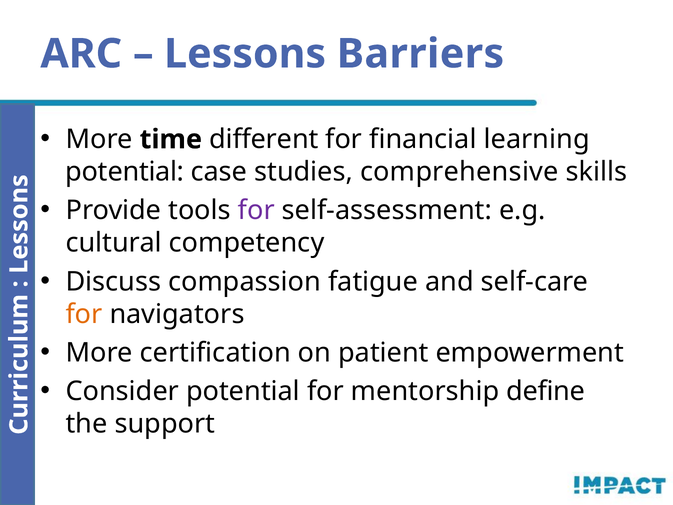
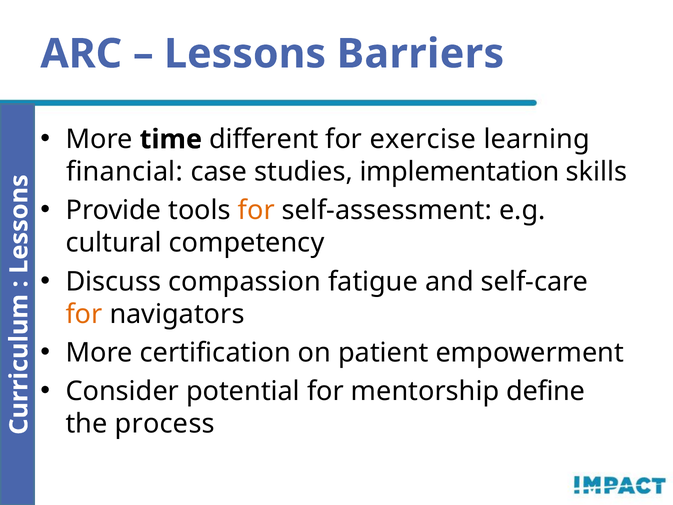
financial: financial -> exercise (423, 139)
potential: potential -> financial (125, 172)
comprehensive: comprehensive -> implementation (460, 172)
for colour: purple -> orange (256, 210)
support: support -> process (165, 424)
